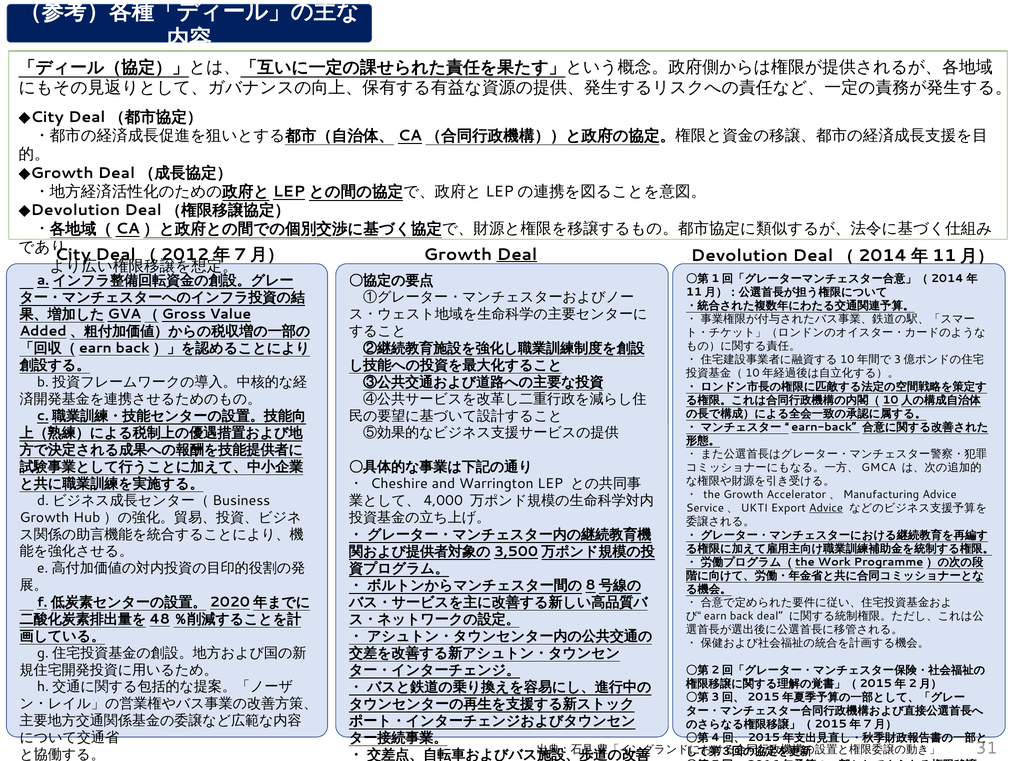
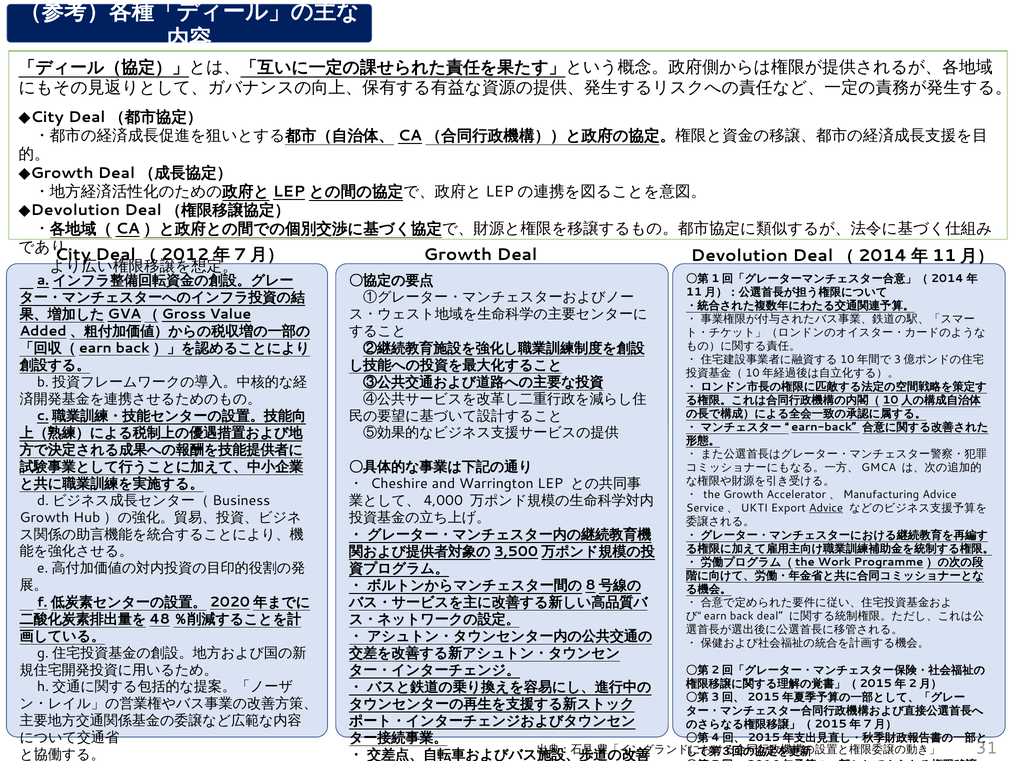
Deal underline: present -> none (517, 255)
